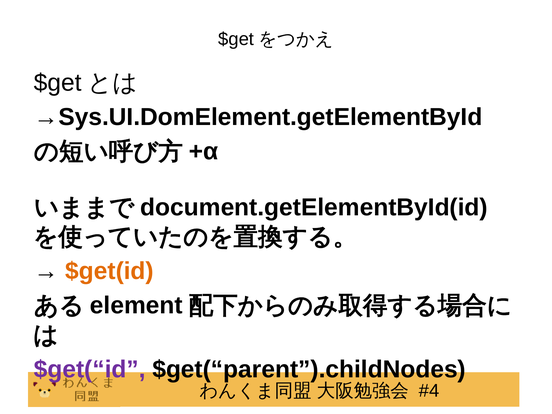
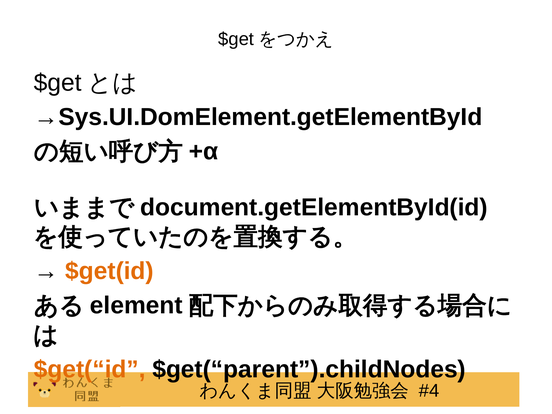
$get(“id colour: purple -> orange (90, 369)
